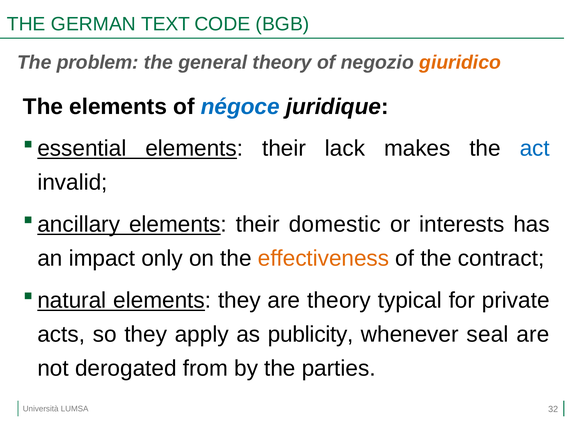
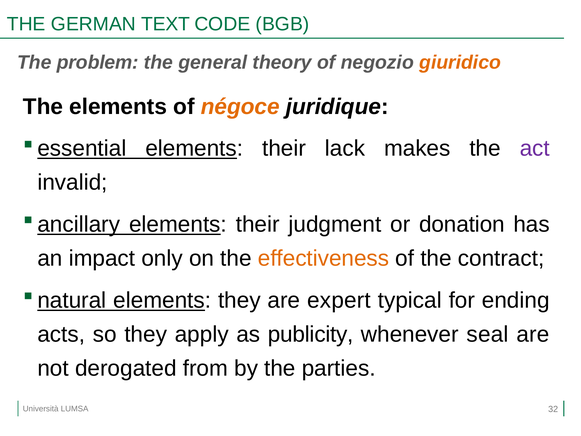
négoce colour: blue -> orange (240, 106)
act colour: blue -> purple (535, 148)
domestic: domestic -> judgment (335, 224)
interests: interests -> donation (462, 224)
are theory: theory -> expert (339, 300)
private: private -> ending (516, 300)
